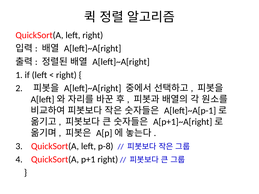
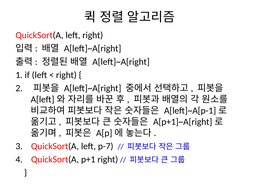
p-8: p-8 -> p-7 (106, 146)
